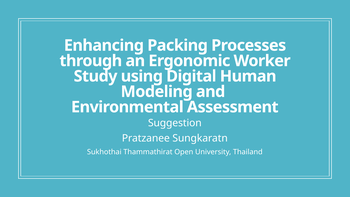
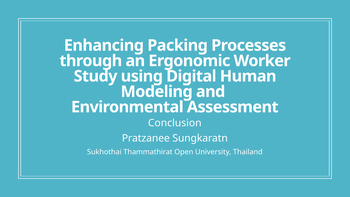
Suggestion: Suggestion -> Conclusion (175, 123)
